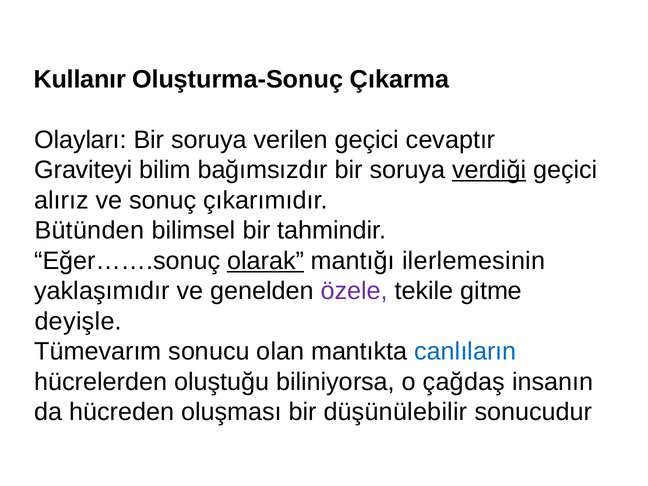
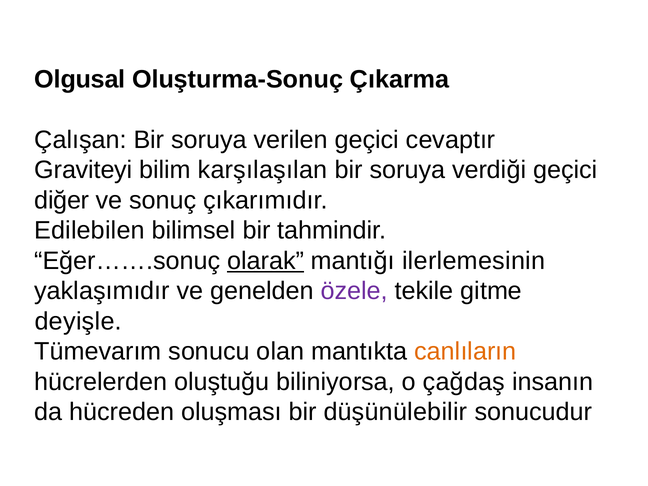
Kullanır: Kullanır -> Olgusal (80, 79)
Olayları: Olayları -> Çalışan (81, 140)
bağımsızdır: bağımsızdır -> karşılaşılan (263, 170)
verdiği underline: present -> none (489, 170)
alırız: alırız -> diğer (62, 200)
Bütünden: Bütünden -> Edilebilen (90, 231)
canlıların colour: blue -> orange (465, 352)
